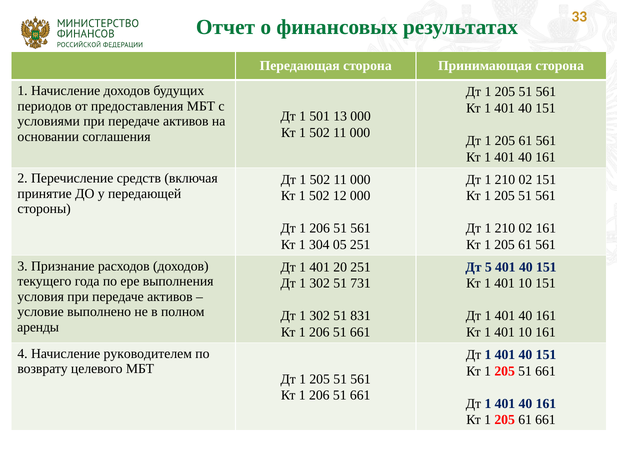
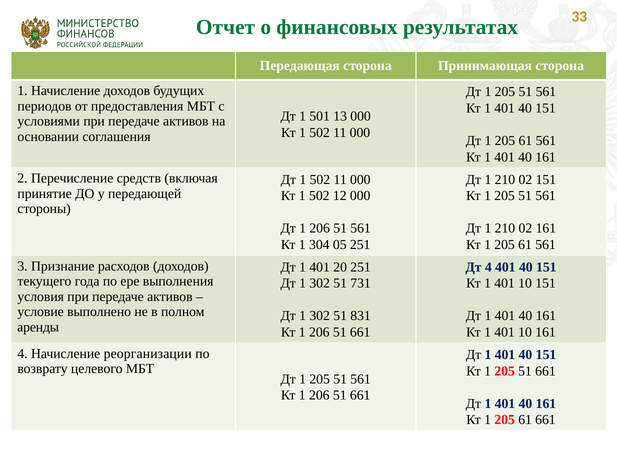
Дт 5: 5 -> 4 (488, 267)
руководителем: руководителем -> реорганизации (148, 353)
